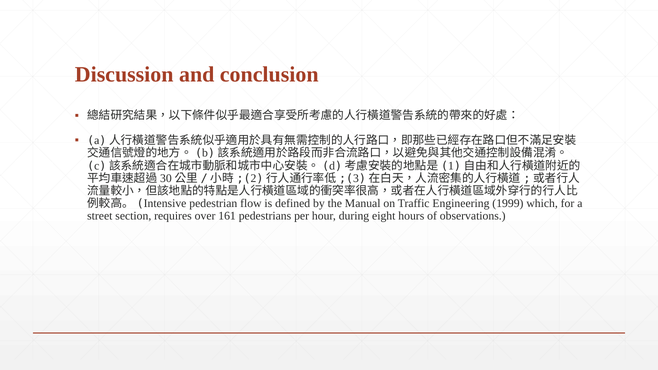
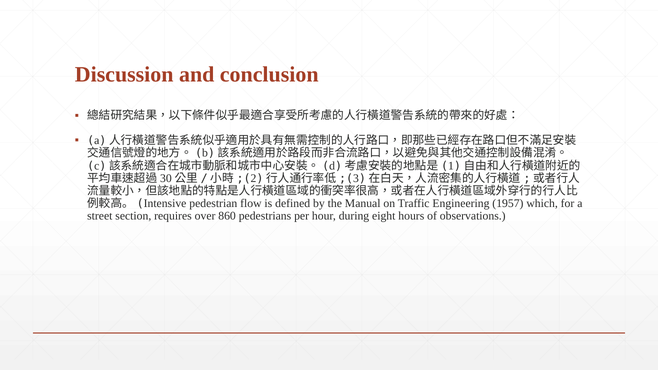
1999: 1999 -> 1957 (508, 204)
161: 161 -> 860 (227, 216)
